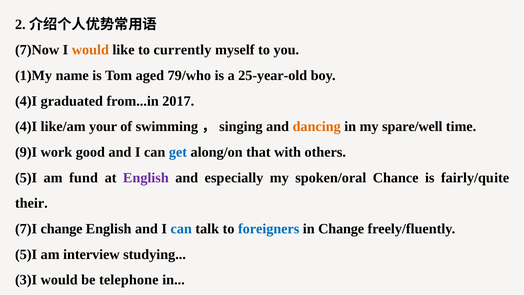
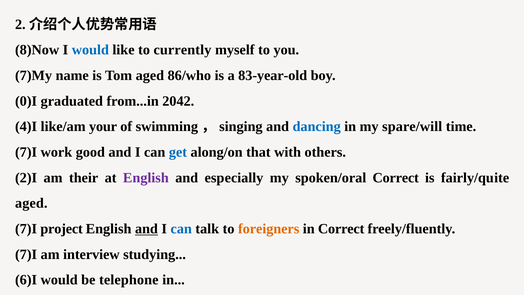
7)Now: 7)Now -> 8)Now (37, 50)
would colour: orange -> blue (90, 50)
1)My: 1)My -> 7)My (34, 75)
79/who: 79/who -> 86/who (189, 75)
25-year-old: 25-year-old -> 83-year-old (273, 75)
4)I: 4)I -> 0)I (26, 101)
2017: 2017 -> 2042 (178, 101)
dancing colour: orange -> blue (317, 127)
spare/well: spare/well -> spare/will (412, 127)
9)I: 9)I -> 7)I (26, 152)
5)I: 5)I -> 2)I (26, 178)
fund: fund -> their (84, 178)
spoken/oral Chance: Chance -> Correct (396, 178)
their: their -> aged (31, 203)
7)I change: change -> project (62, 229)
and underline: none -> present (146, 229)
foreigners colour: blue -> orange (269, 229)
in Change: Change -> Correct (341, 229)
5)I: 5)I -> 7)I (26, 254)
3)I: 3)I -> 6)I (26, 280)
